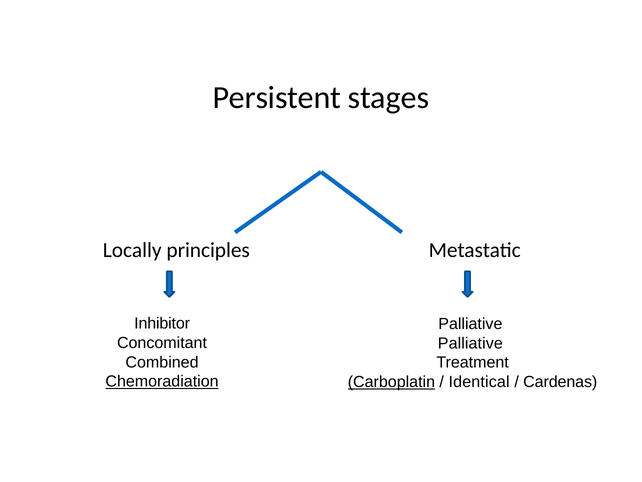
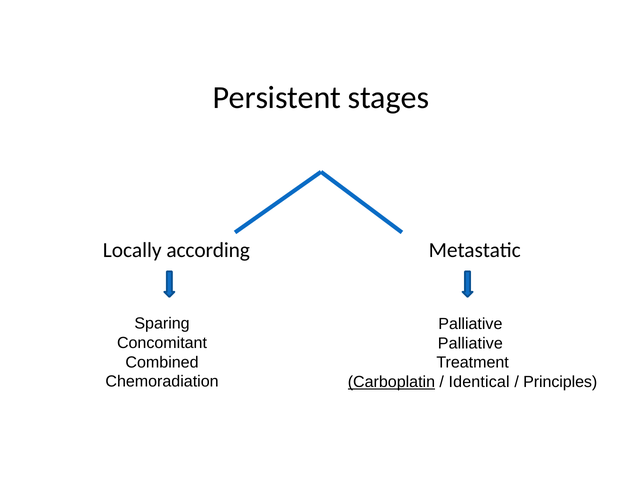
principles: principles -> according (208, 250)
Inhibitor: Inhibitor -> Sparing (162, 323)
Chemoradiation underline: present -> none (162, 381)
Cardenas: Cardenas -> Principles (560, 381)
